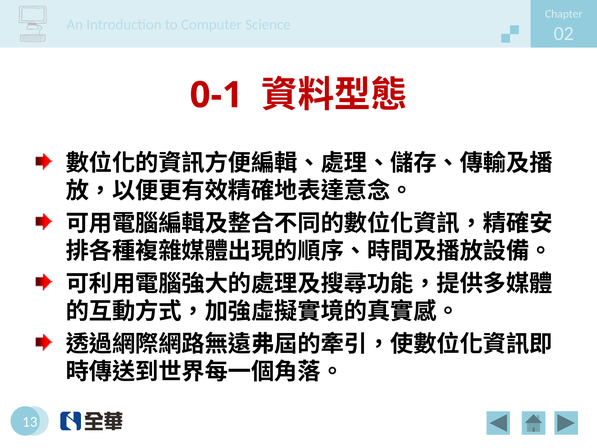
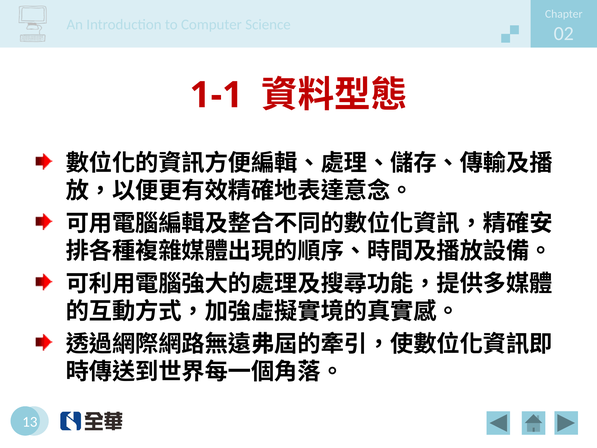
0-1: 0-1 -> 1-1 (216, 95)
